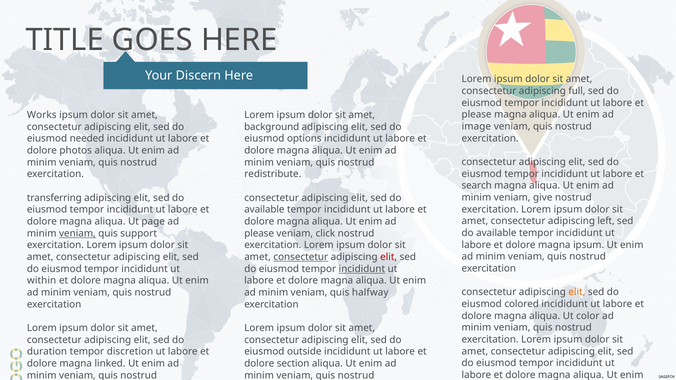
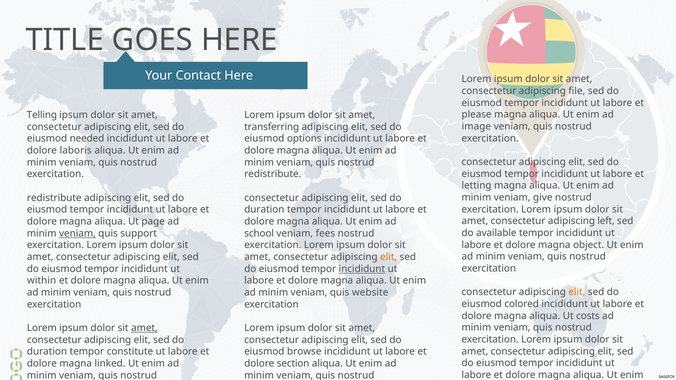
Discern: Discern -> Contact (198, 76)
full: full -> file (577, 91)
Works: Works -> Telling (42, 115)
background: background -> transferring (272, 127)
photos: photos -> laboris (76, 151)
search: search -> letting (477, 186)
transferring: transferring -> redistribute (54, 198)
available: available -> duration (264, 210)
please: please -> school (259, 233)
click: click -> fees (325, 233)
magna ipsum: ipsum -> object (589, 245)
consectetur underline: present -> none (301, 257)
elit colour: red -> orange (389, 257)
halfway: halfway -> website (370, 293)
color: color -> costs (588, 316)
amet underline: none -> present (144, 328)
discretion: discretion -> constitute (130, 352)
outside: outside -> browse (304, 352)
